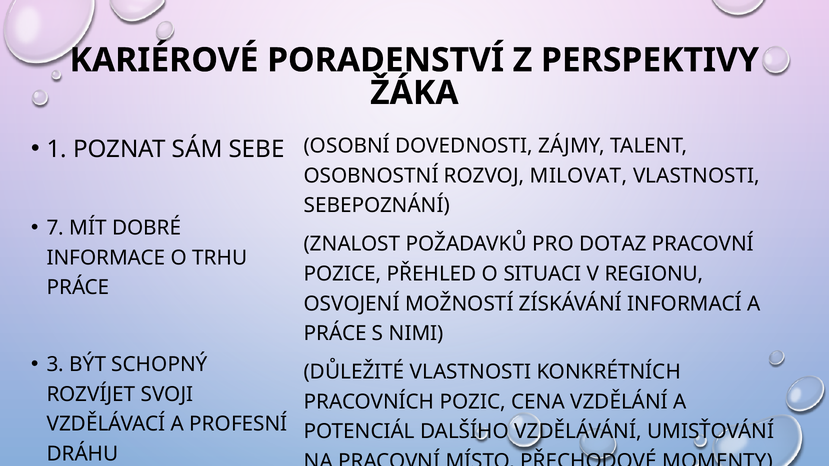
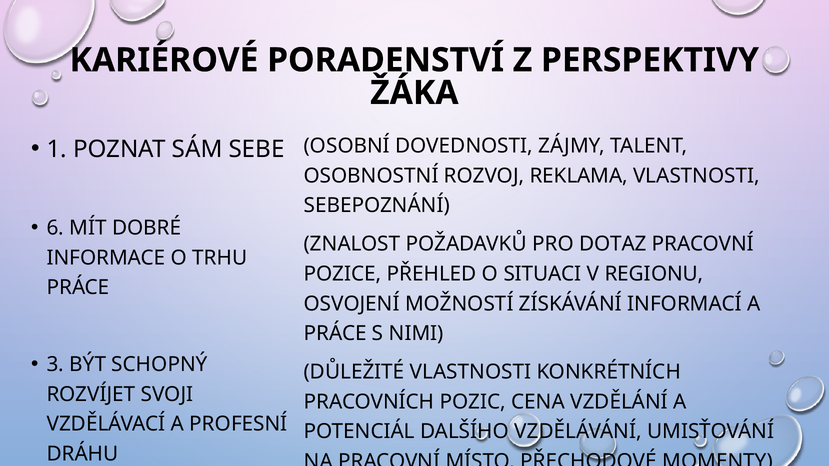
MILOVAT: MILOVAT -> REKLAMA (579, 176)
7: 7 -> 6 (55, 228)
